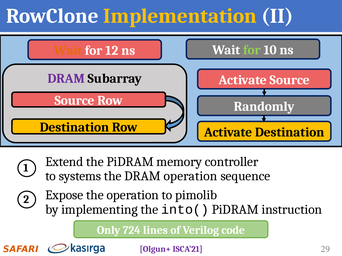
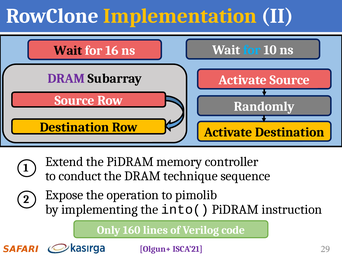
Wait colour: orange -> black (68, 51)
12: 12 -> 16 (112, 51)
for colour: light green -> light blue (252, 50)
systems: systems -> conduct (80, 176)
DRAM operation: operation -> technique (191, 176)
724: 724 -> 160 (132, 230)
